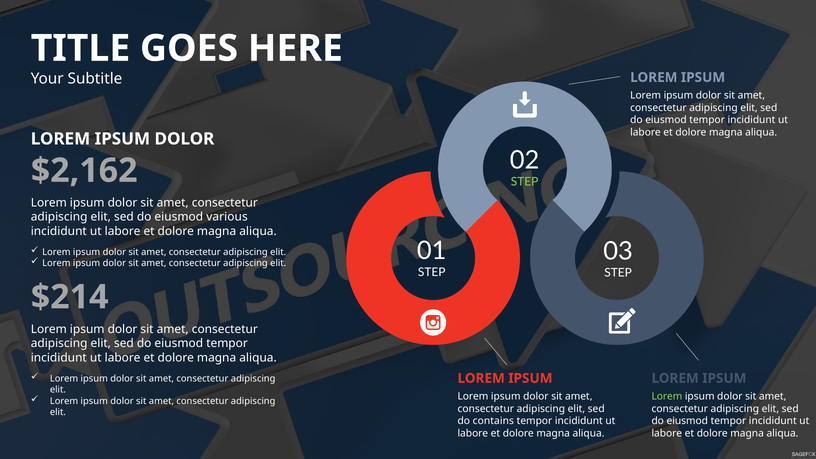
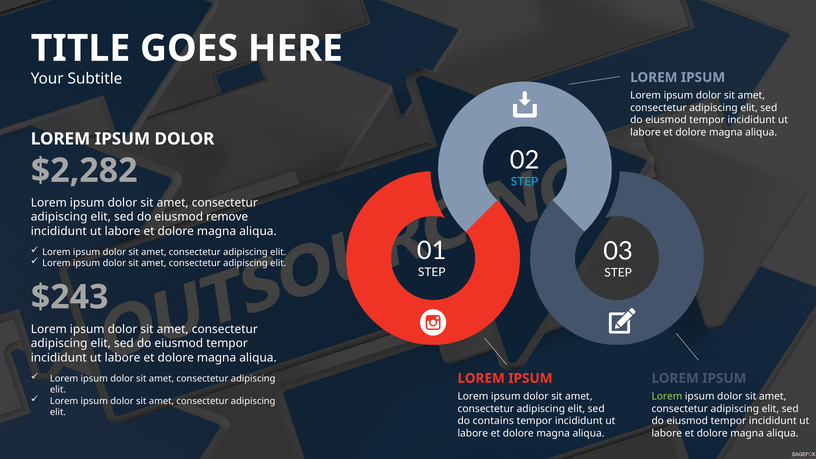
$2,162: $2,162 -> $2,282 (84, 171)
STEP colour: light green -> light blue (525, 182)
various: various -> remove (227, 217)
$214: $214 -> $243 (70, 297)
